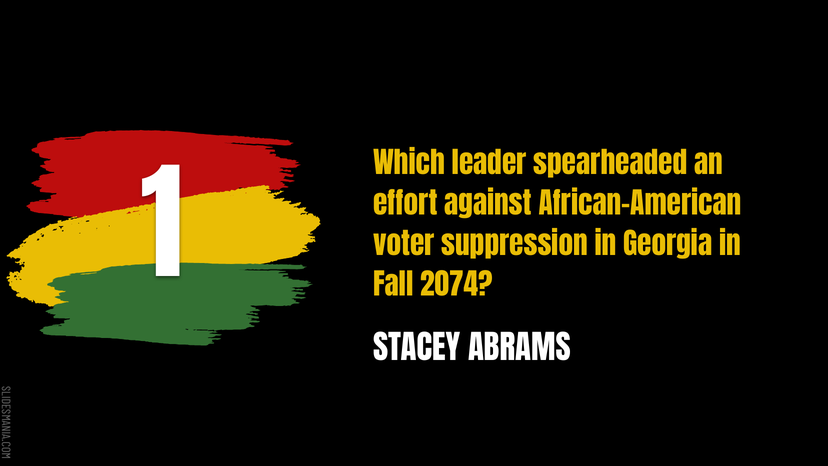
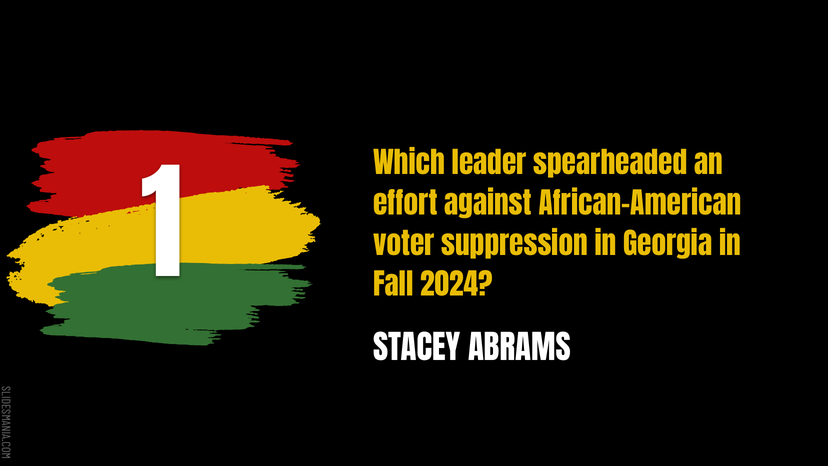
2074: 2074 -> 2024 (456, 286)
